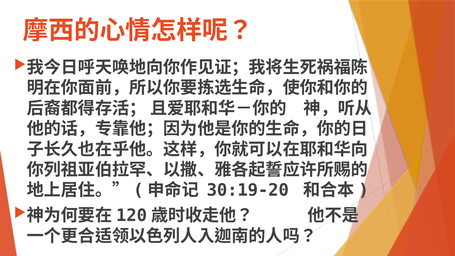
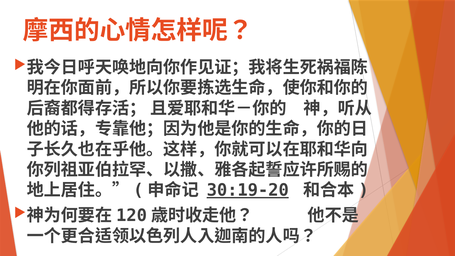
30:19-20 underline: none -> present (248, 190)
